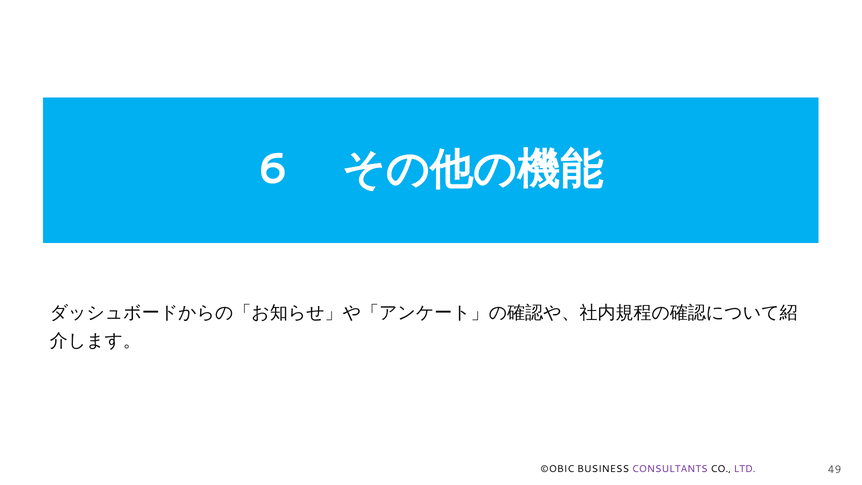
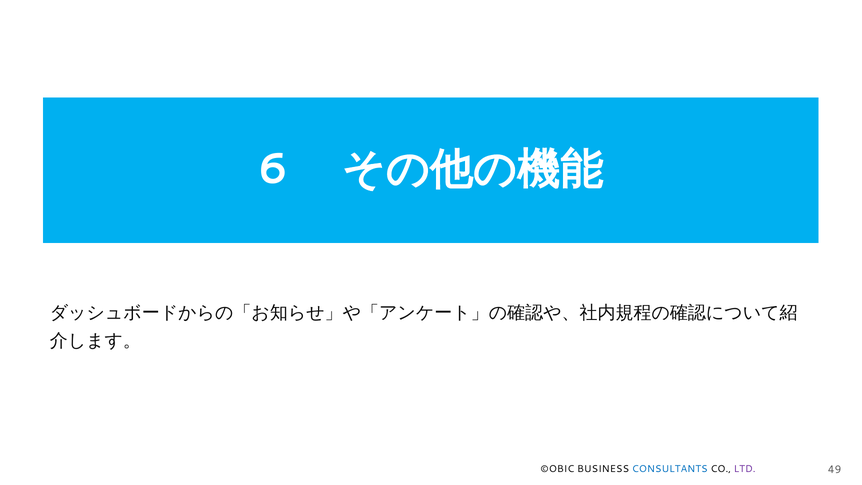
CONSULTANTS colour: purple -> blue (670, 469)
